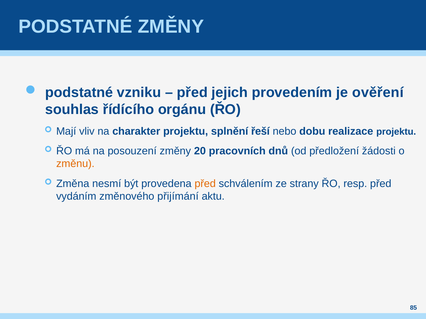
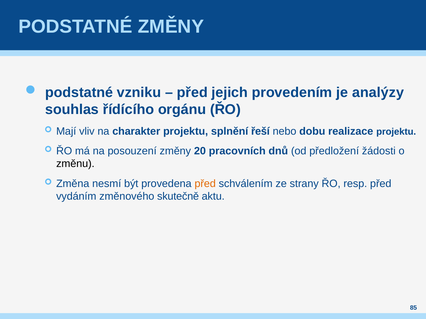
ověření: ověření -> analýzy (378, 93)
změnu colour: orange -> black (75, 164)
přijímání: přijímání -> skutečně (178, 197)
